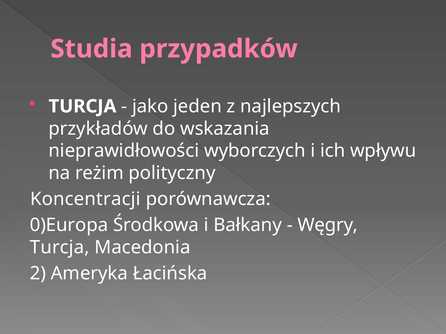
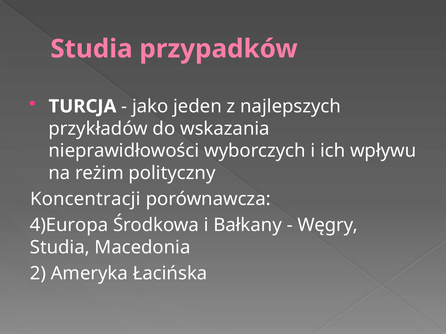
0)Europa: 0)Europa -> 4)Europa (69, 225)
Turcja: Turcja -> Studia (60, 248)
